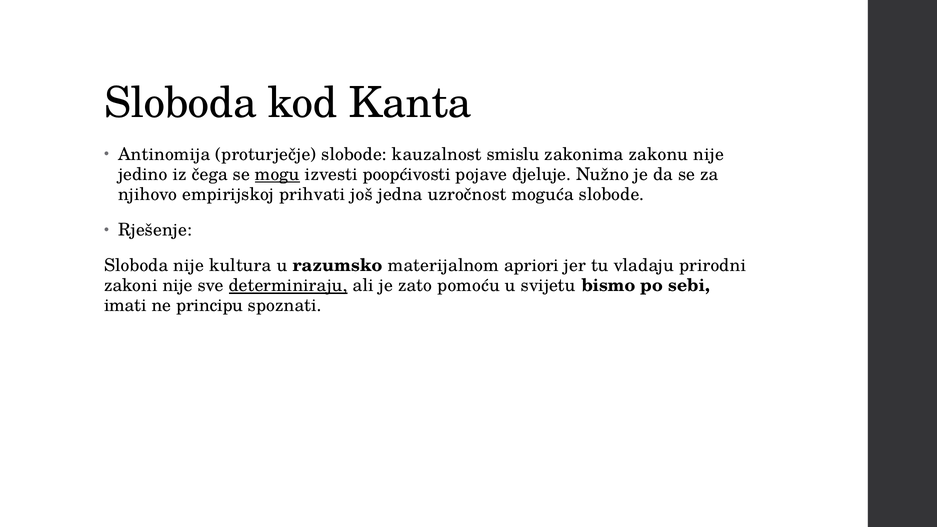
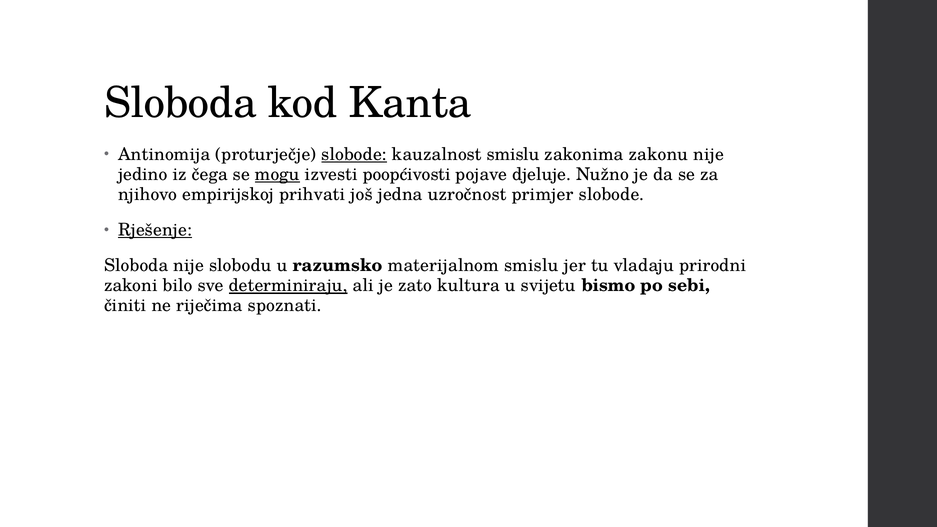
slobode underline: none -> present (354, 154)
moguća: moguća -> primjer (543, 194)
Rješenje underline: none -> present (155, 230)
kultura: kultura -> slobodu (240, 266)
materijalnom apriori: apriori -> smislu (531, 266)
zakoni nije: nije -> bilo (178, 286)
pomoću: pomoću -> kultura (469, 286)
imati: imati -> činiti (125, 306)
principu: principu -> riječima (210, 306)
